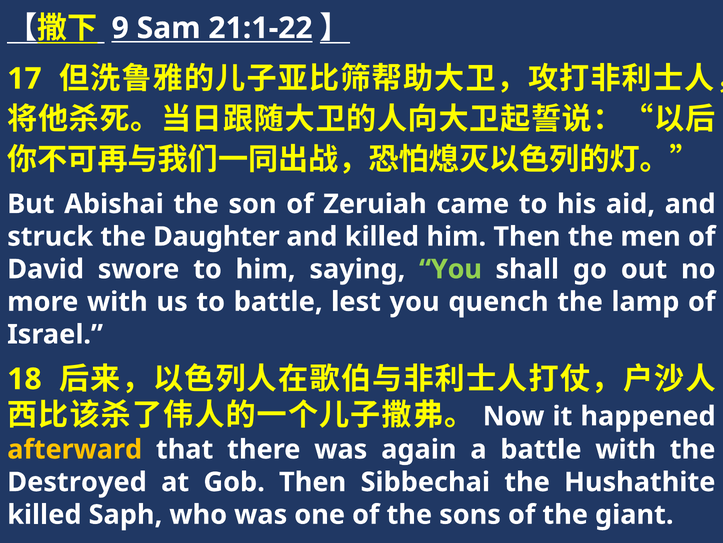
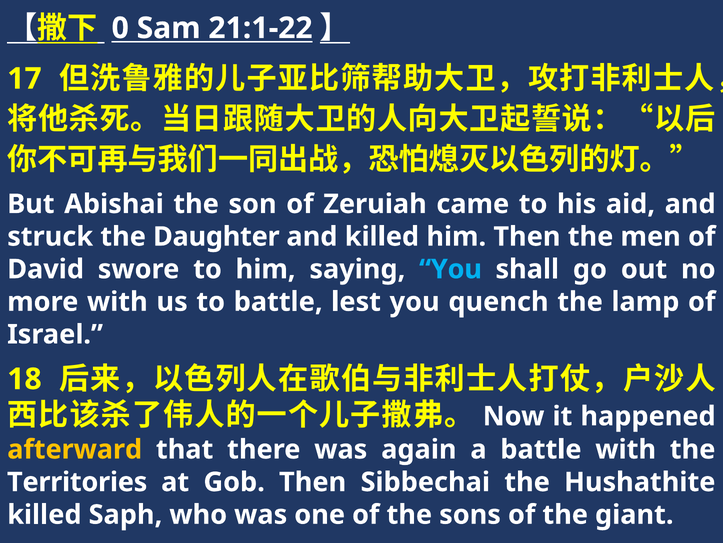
9: 9 -> 0 (120, 28)
You colour: light green -> light blue (450, 269)
Destroyed: Destroyed -> Territories (77, 482)
